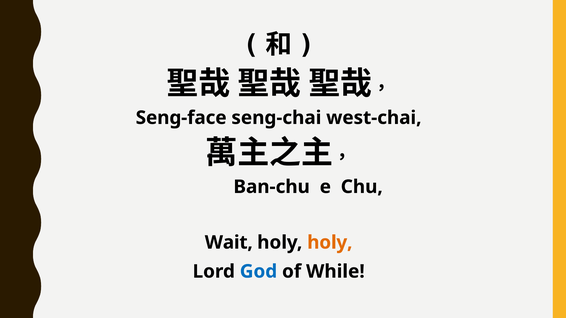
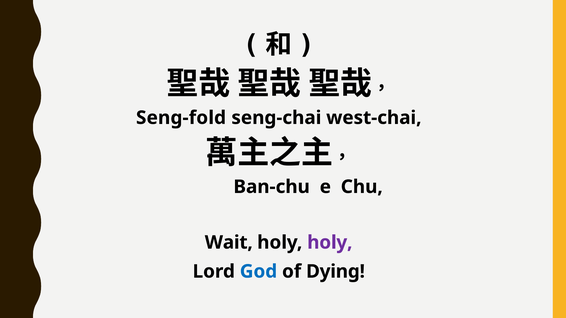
Seng-face: Seng-face -> Seng-fold (181, 118)
holy colour: orange -> purple (330, 243)
While: While -> Dying (336, 272)
